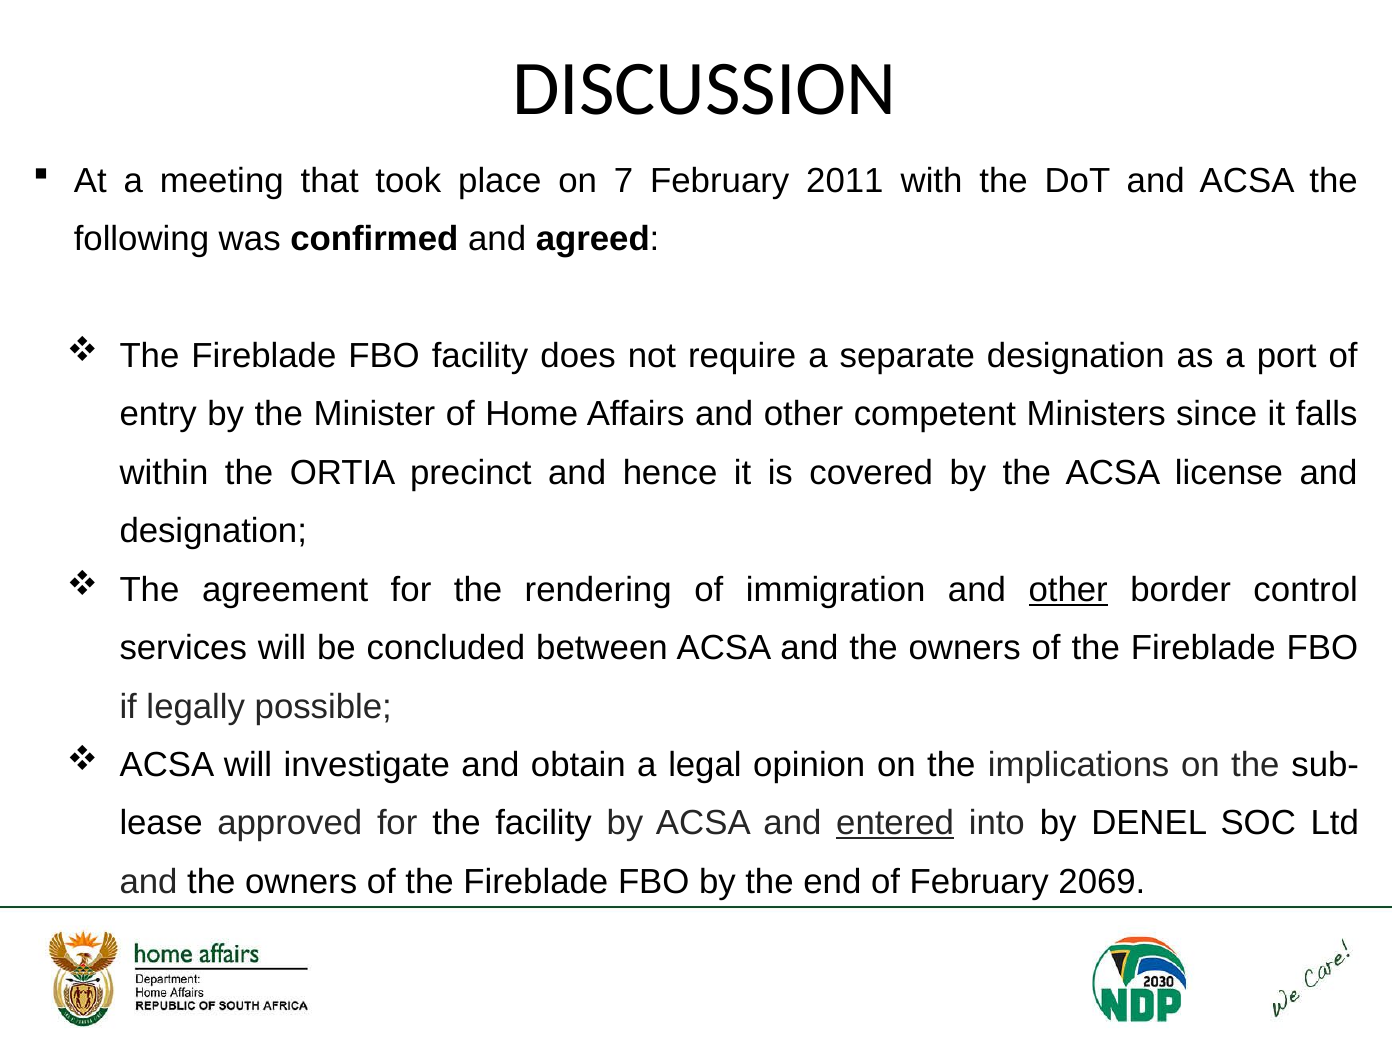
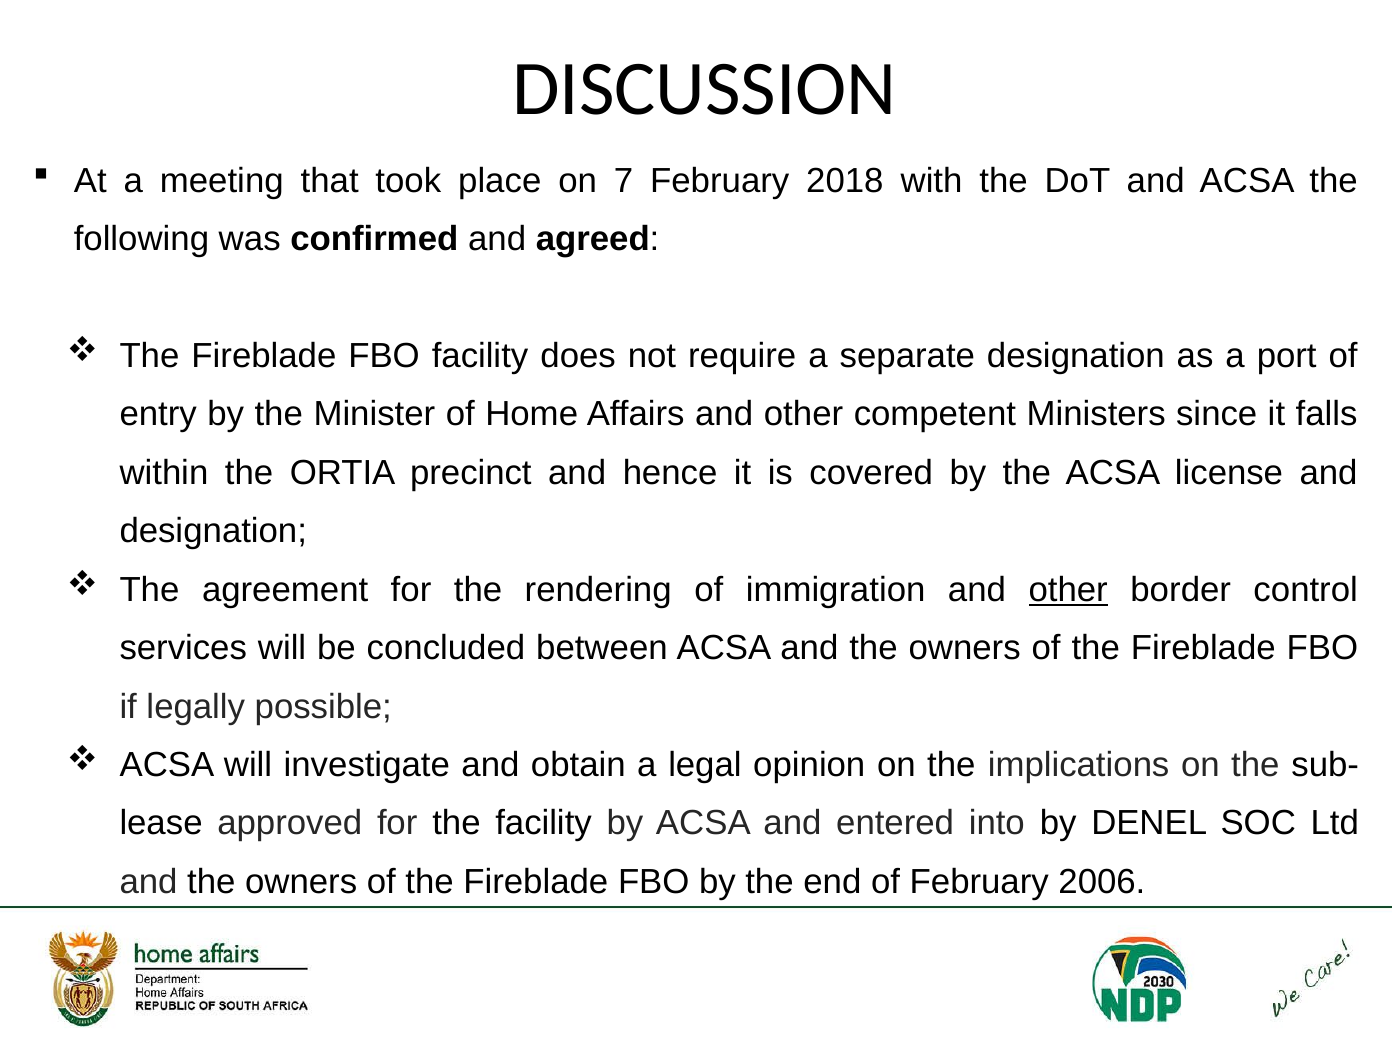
2011: 2011 -> 2018 (845, 181)
entered underline: present -> none (895, 823)
2069: 2069 -> 2006 (1102, 882)
